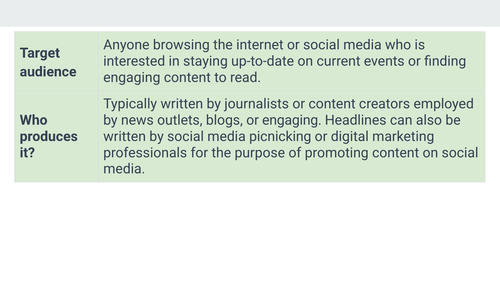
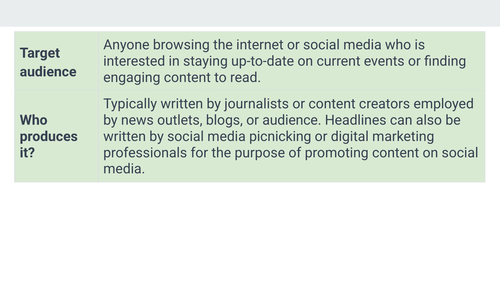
or engaging: engaging -> audience (292, 120)
